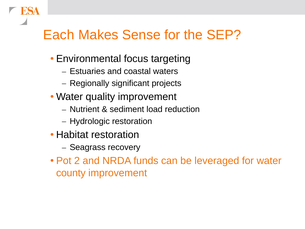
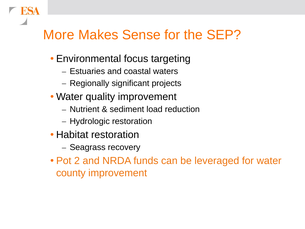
Each: Each -> More (59, 35)
